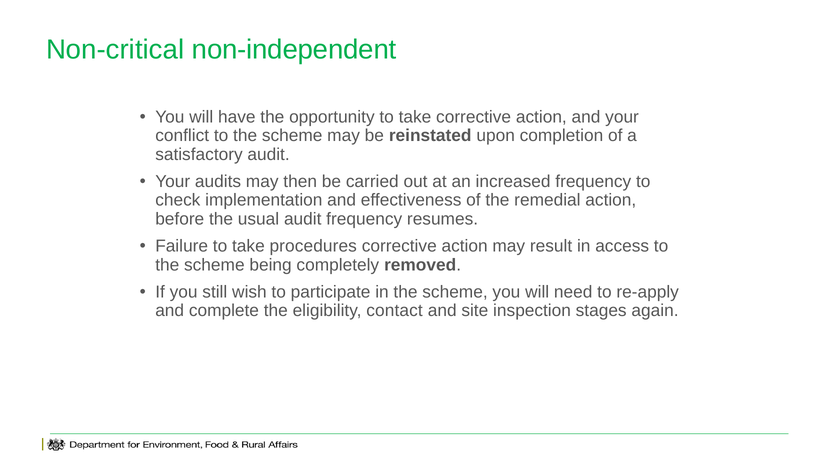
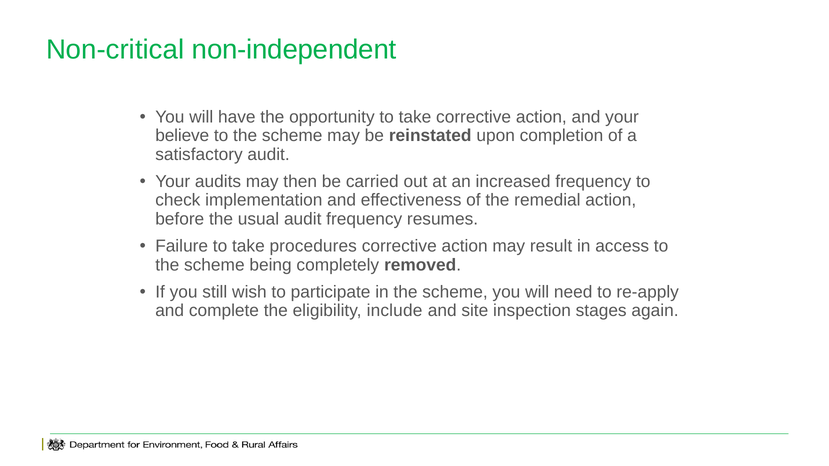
conflict: conflict -> believe (182, 136)
contact: contact -> include (395, 311)
